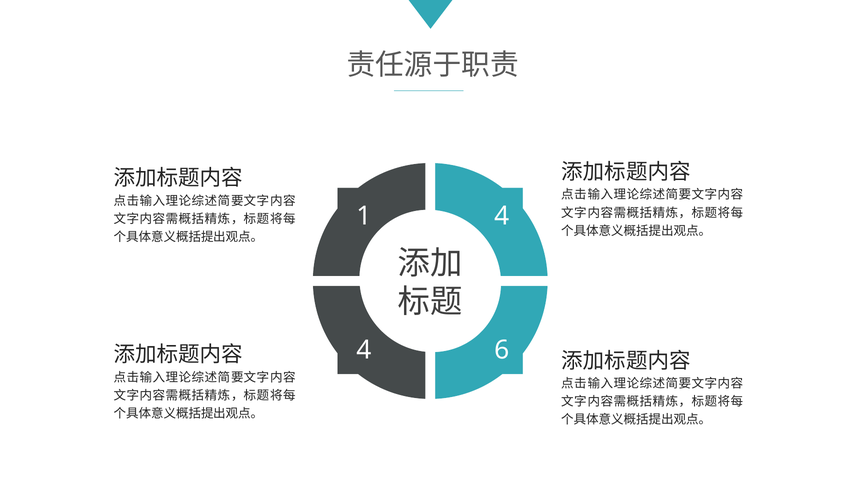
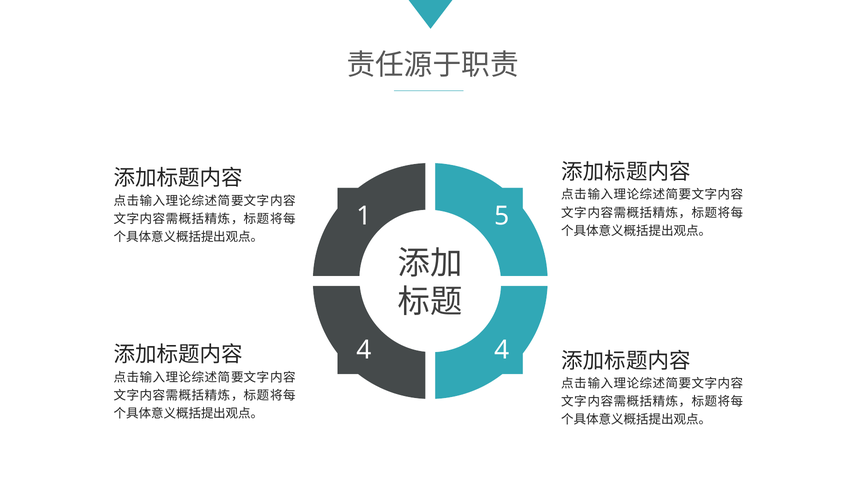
1 4: 4 -> 5 (502, 216)
4 6: 6 -> 4 (502, 349)
